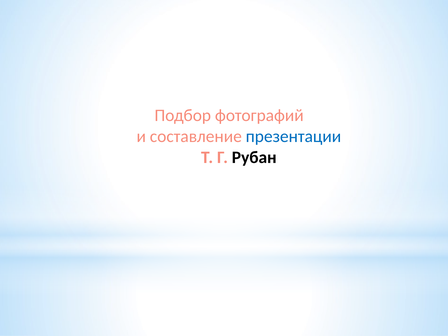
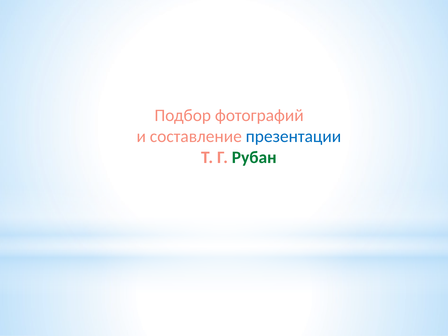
Рубан colour: black -> green (254, 157)
